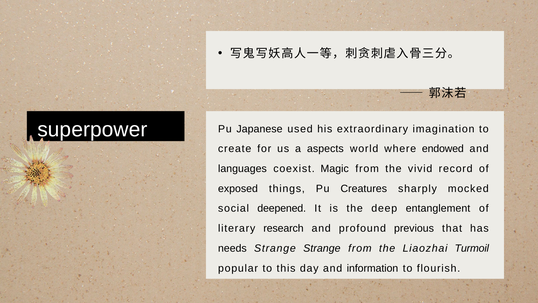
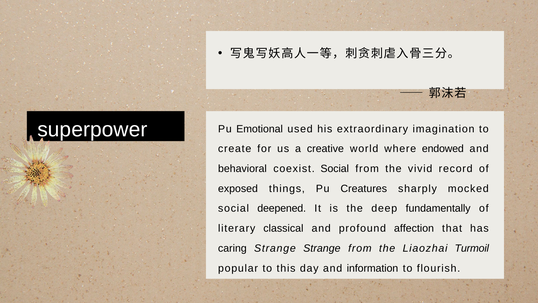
Japanese: Japanese -> Emotional (260, 129)
aspects: aspects -> creative (325, 149)
languages: languages -> behavioral (242, 169)
coexist Magic: Magic -> Social (335, 169)
entanglement: entanglement -> fundamentally (438, 208)
research: research -> classical (283, 228)
previous: previous -> affection (414, 228)
needs: needs -> caring (232, 248)
